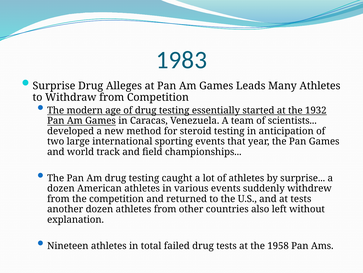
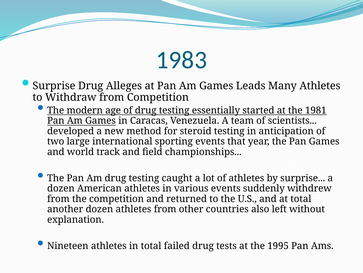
1932: 1932 -> 1981 (316, 110)
at tests: tests -> total (301, 198)
1958: 1958 -> 1995 (278, 245)
